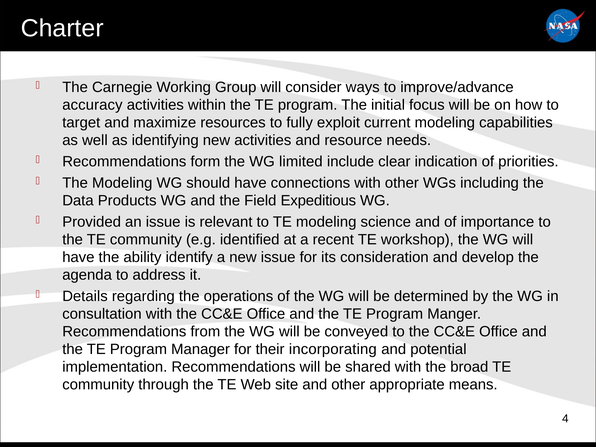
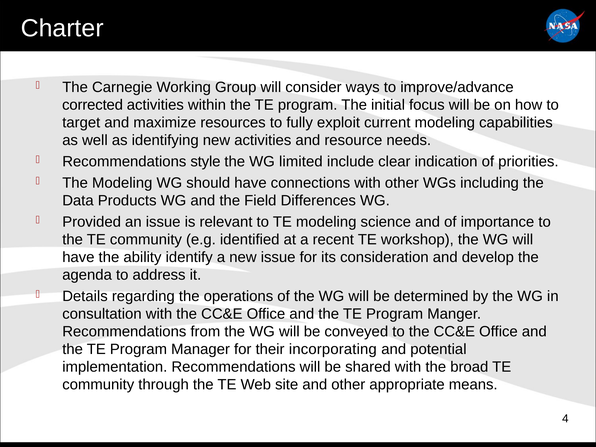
accuracy: accuracy -> corrected (93, 105)
form: form -> style (205, 162)
Expeditious: Expeditious -> Differences (318, 201)
